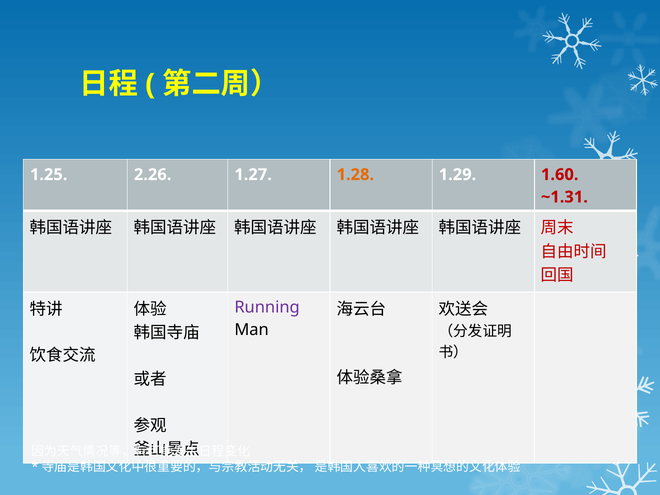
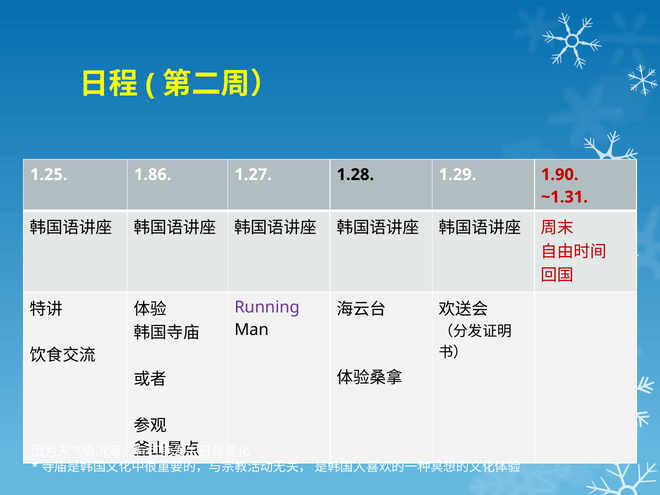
2.26: 2.26 -> 1.86 (153, 175)
1.28 colour: orange -> black (355, 175)
1.60: 1.60 -> 1.90 (560, 175)
